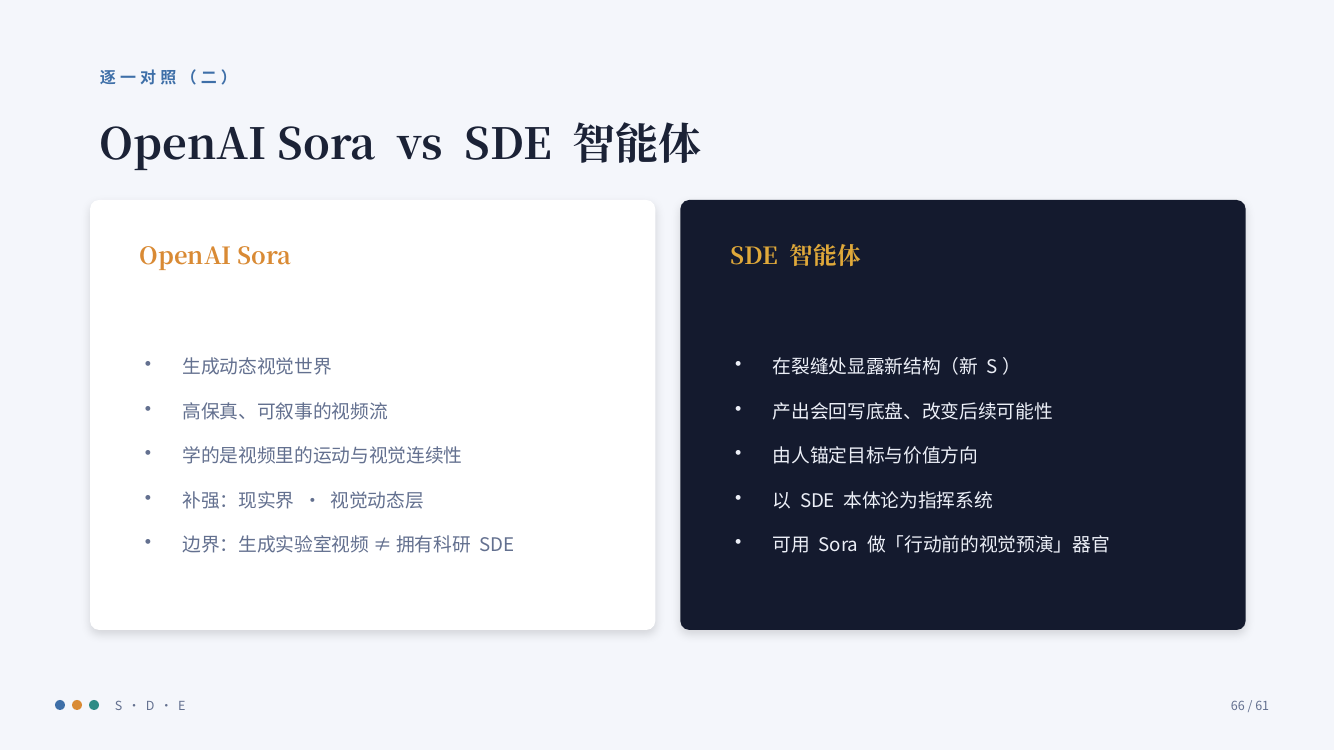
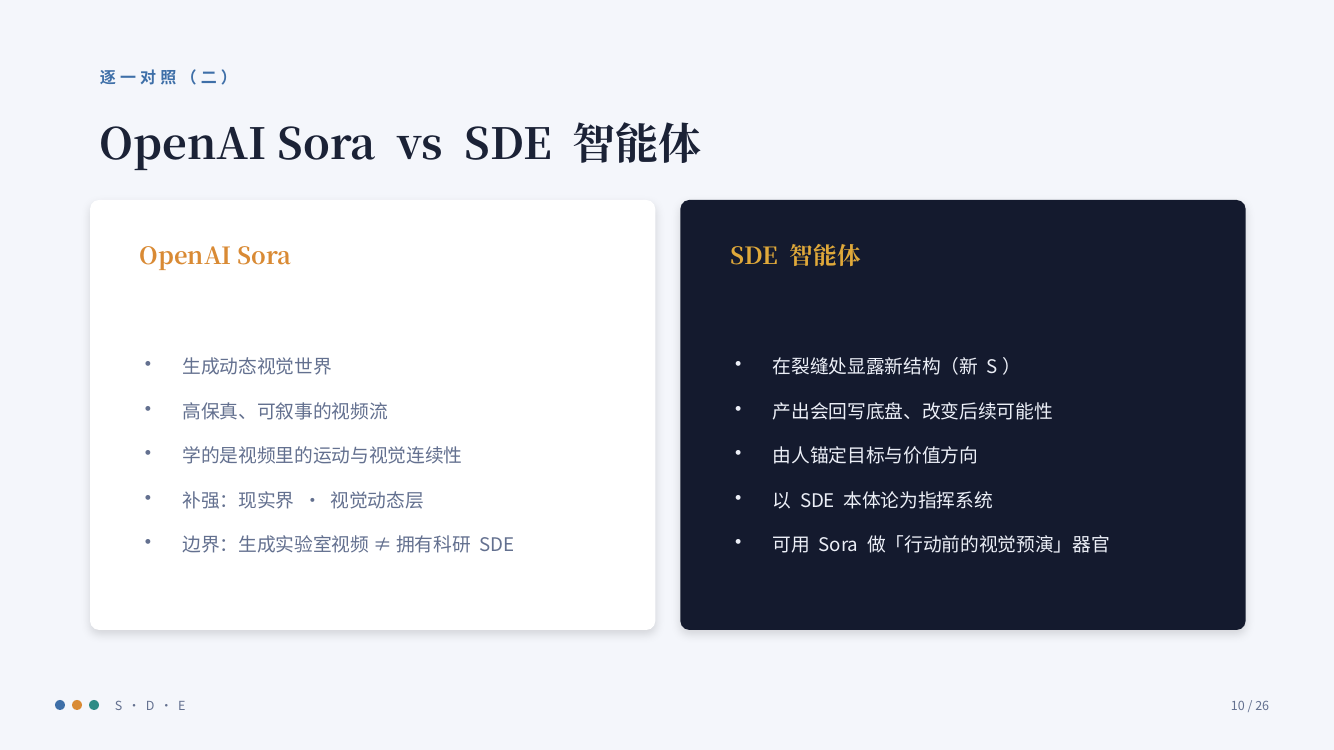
66: 66 -> 10 (1238, 707)
61: 61 -> 26 (1262, 707)
